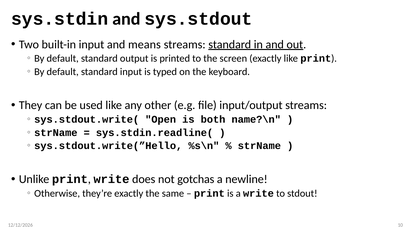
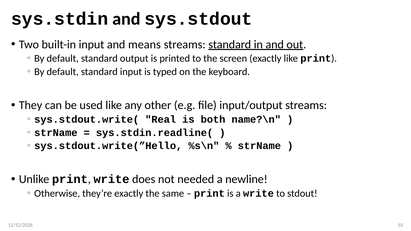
Open: Open -> Real (161, 120)
gotchas: gotchas -> needed (196, 179)
